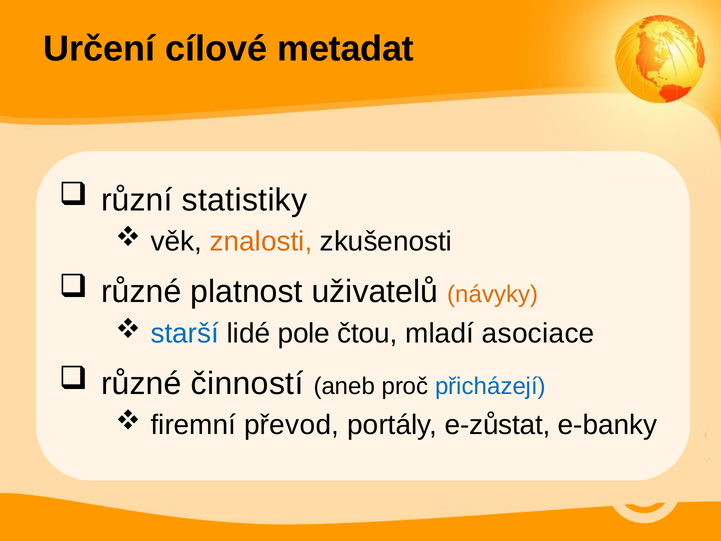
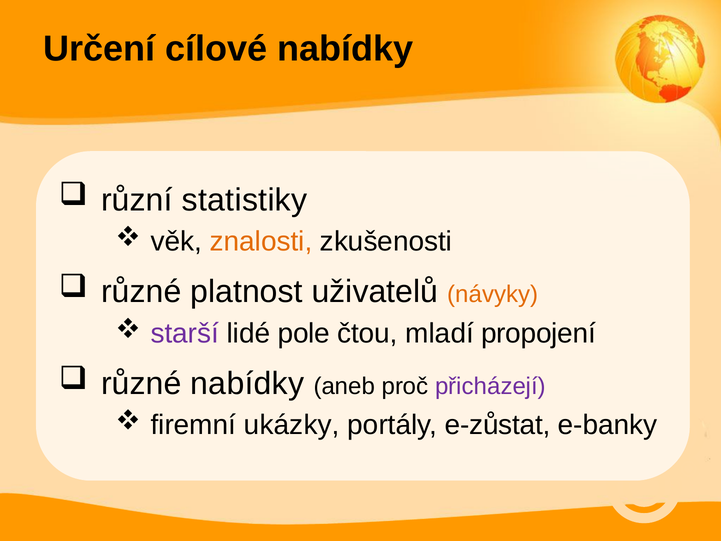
cílové metadat: metadat -> nabídky (345, 49)
starší colour: blue -> purple (185, 333)
asociace: asociace -> propojení (538, 333)
různé činností: činností -> nabídky (247, 384)
přicházejí colour: blue -> purple (490, 386)
převod: převod -> ukázky (292, 425)
